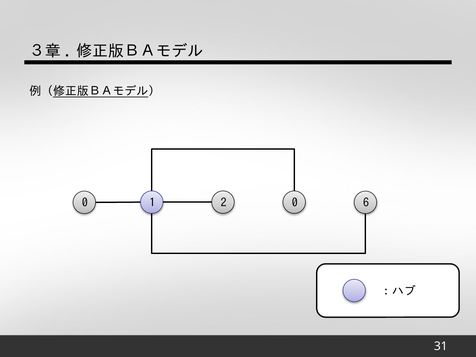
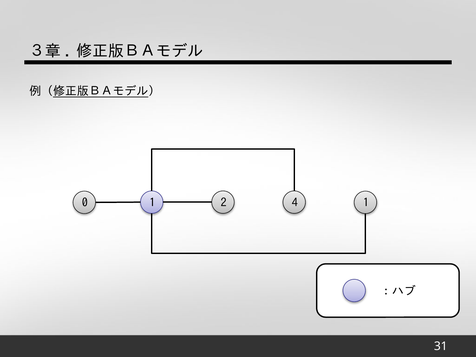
2 0: 0 -> 4 (295, 203)
0 6: 6 -> 1 (366, 203)
